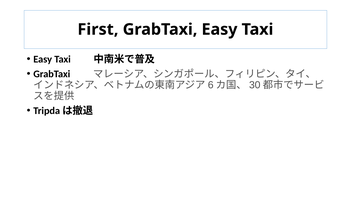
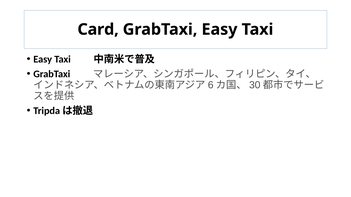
First: First -> Card (98, 29)
